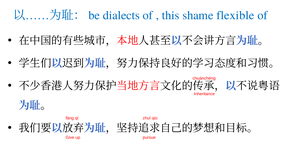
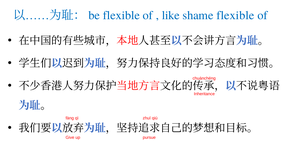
dialects: dialects -> flexible (121, 15)
this: this -> like (171, 15)
